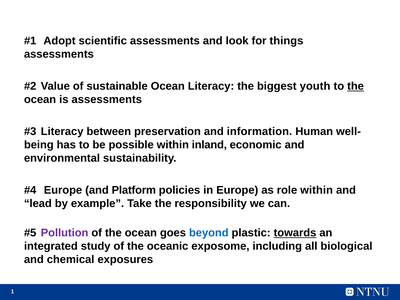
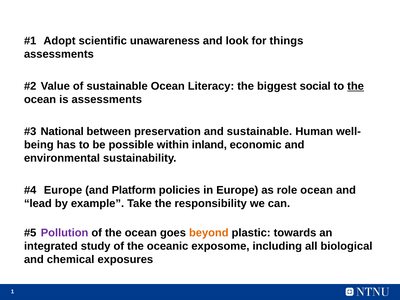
scientific assessments: assessments -> unawareness (165, 41)
youth: youth -> social (315, 86)
Literacy: Literacy -> National (62, 132)
and information: information -> sustainable (259, 132)
role within: within -> ocean (317, 190)
beyond colour: blue -> orange (209, 233)
towards underline: present -> none (295, 233)
